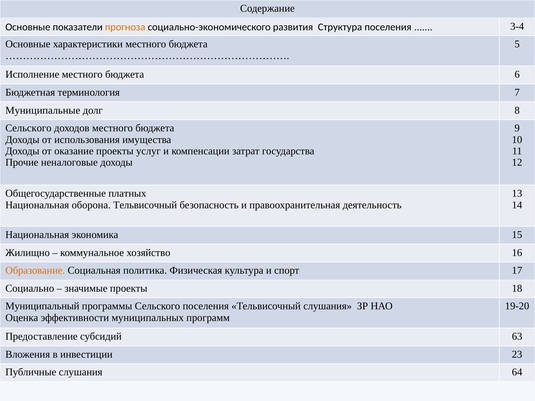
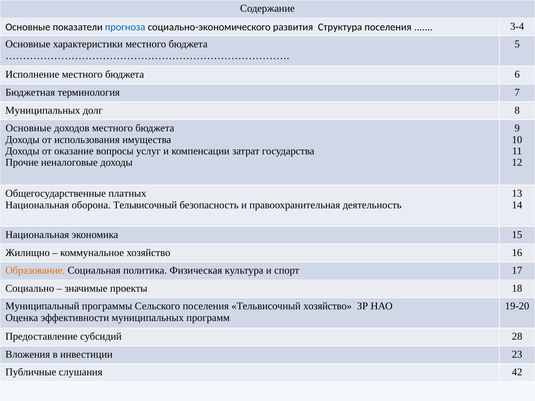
прогноза colour: orange -> blue (125, 27)
Муниципальные: Муниципальные -> Муниципальных (43, 110)
Сельского: Сельского -> Основные (28, 128)
оказание проекты: проекты -> вопросы (115, 151)
Тельвисочный слушания: слушания -> хозяйство (328, 306)
63: 63 -> 28 (517, 337)
64: 64 -> 42 (517, 372)
